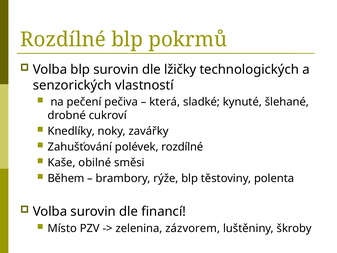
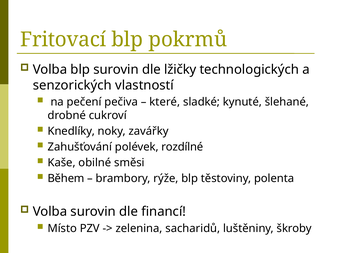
Rozdílné: Rozdílné -> Fritovací (63, 40)
která: která -> které (165, 102)
zázvorem: zázvorem -> sacharidů (193, 228)
